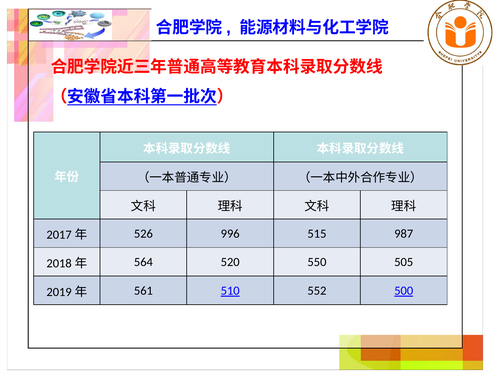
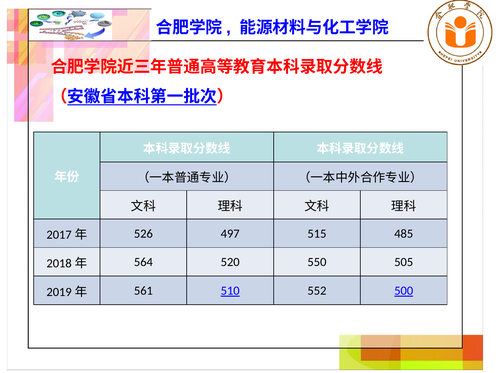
996: 996 -> 497 (230, 234)
987: 987 -> 485 (404, 234)
